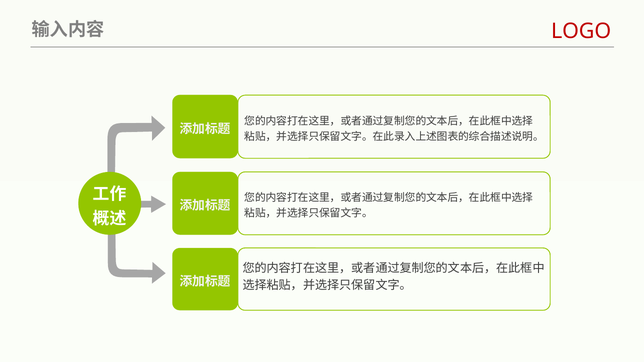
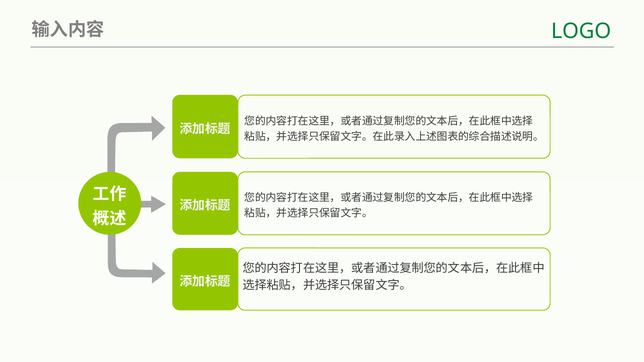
LOGO colour: red -> green (581, 31)
